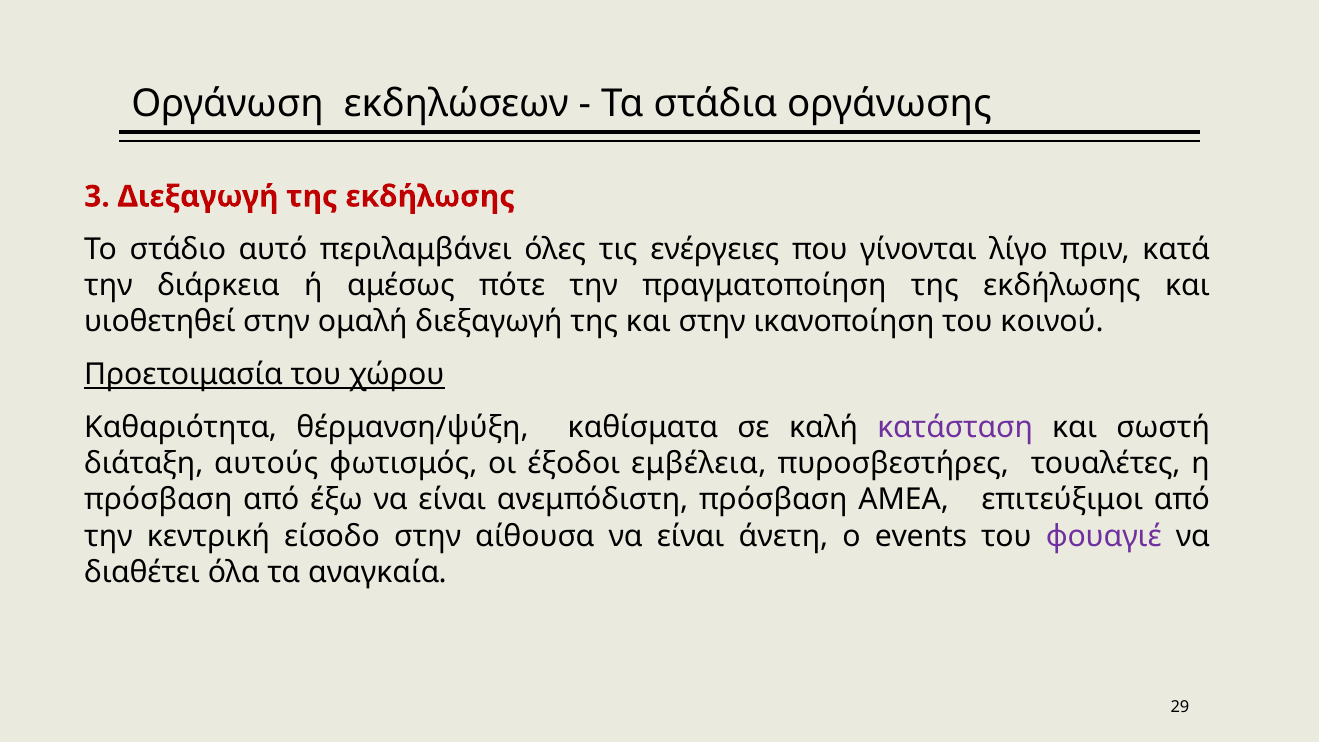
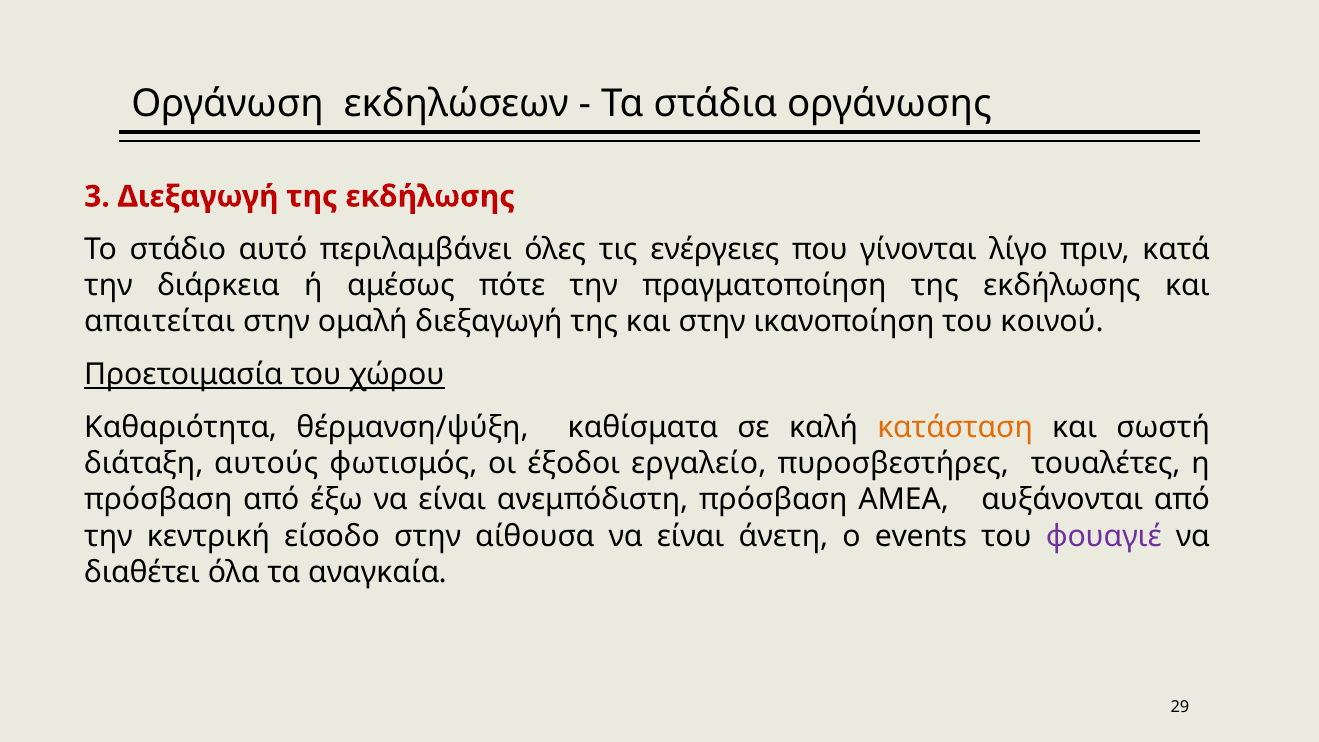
υιοθετηθεί: υιοθετηθεί -> απαιτείται (160, 322)
κατάσταση colour: purple -> orange (955, 427)
εμβέλεια: εμβέλεια -> εργαλείο (699, 463)
επιτεύξιμοι: επιτεύξιμοι -> αυξάνονται (1062, 500)
